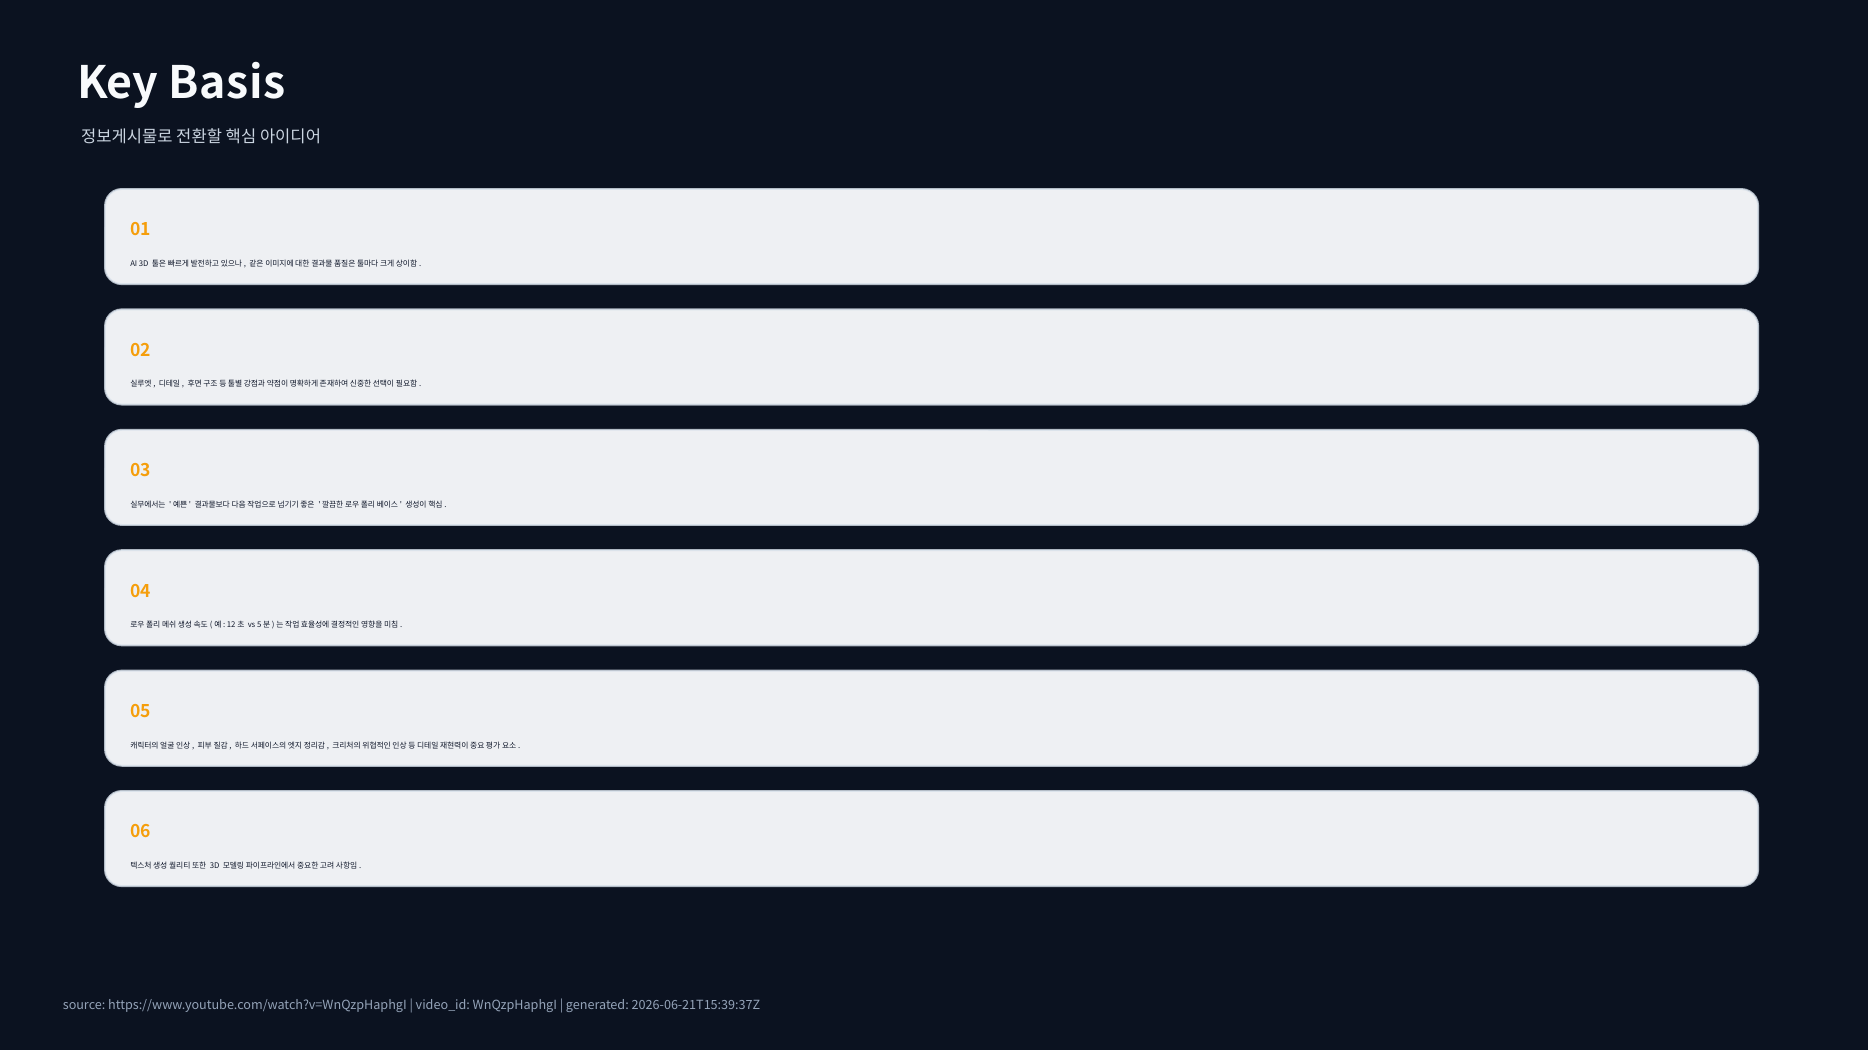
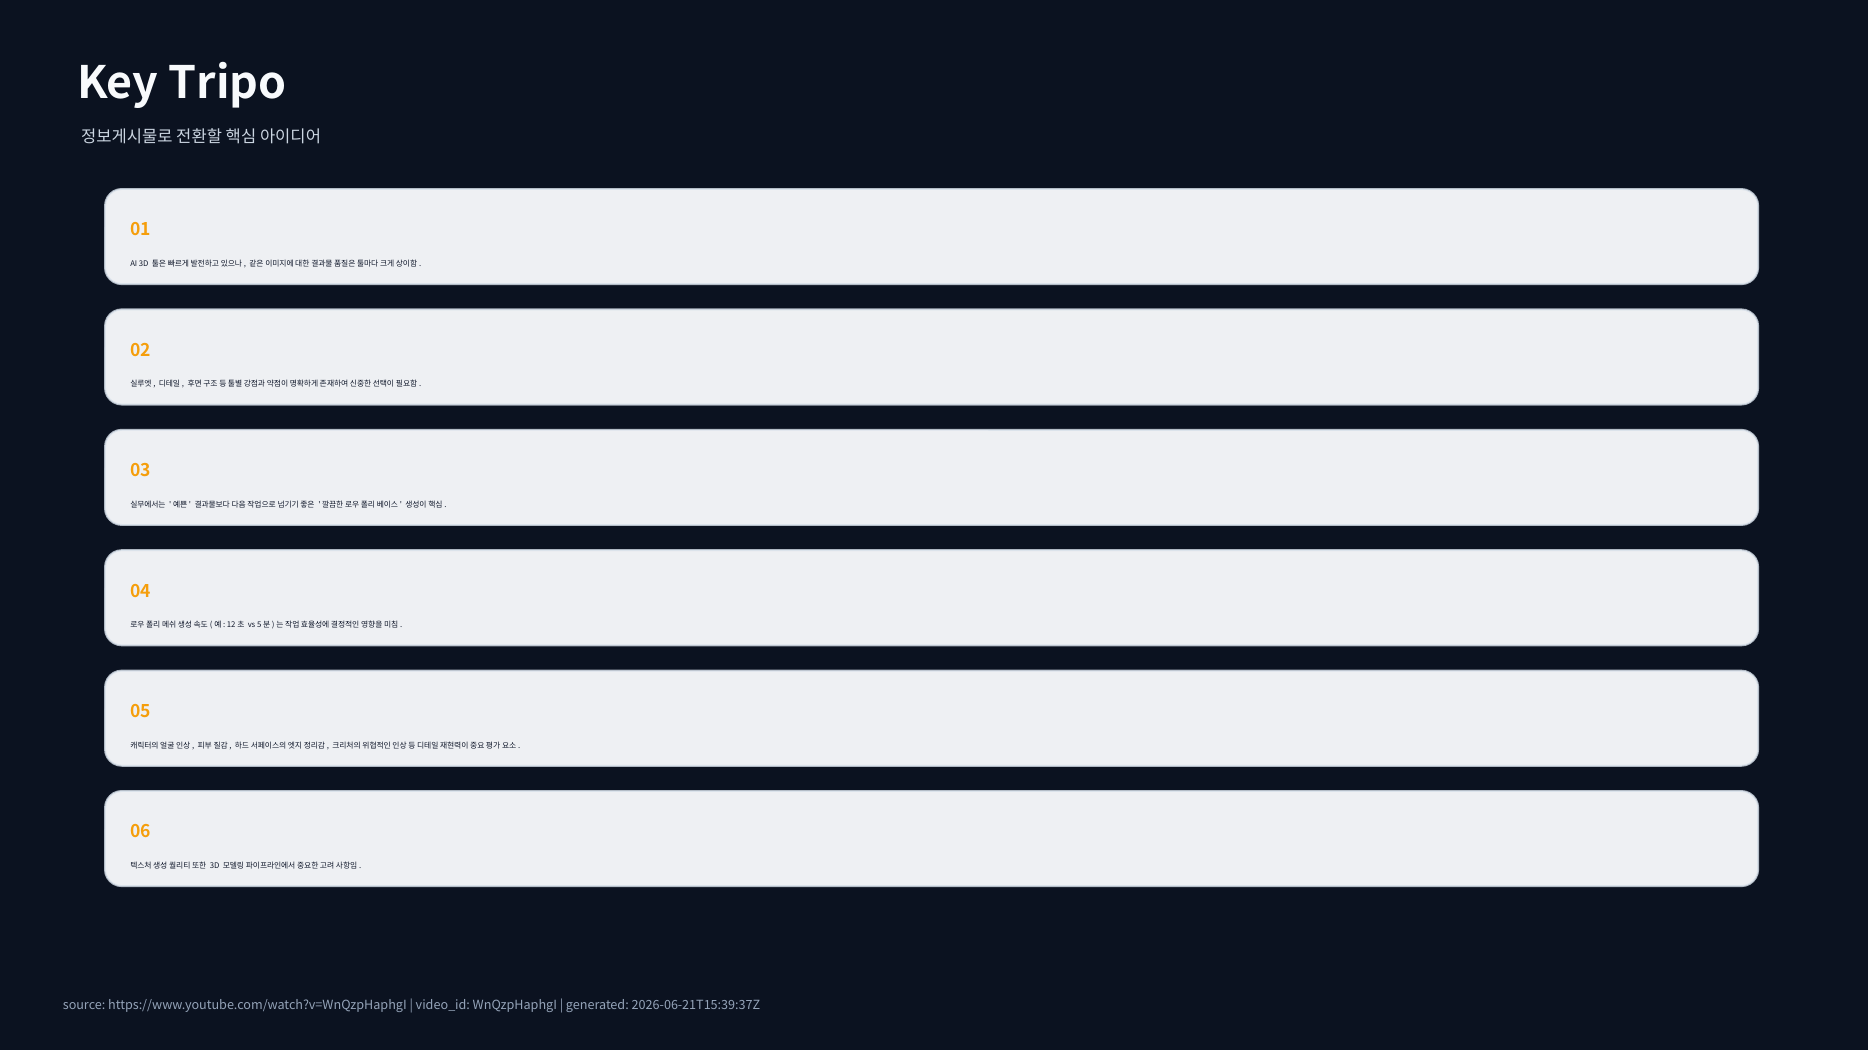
Basis: Basis -> Tripo (228, 84)
